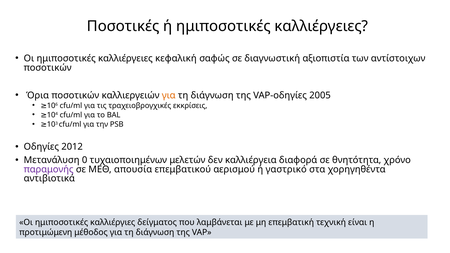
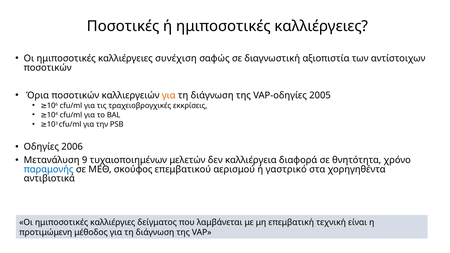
κεφαλική: κεφαλική -> συνέχιση (176, 59)
2012: 2012 -> 2006 (72, 147)
0: 0 -> 9 (85, 160)
παραμονής colour: purple -> blue (49, 169)
απουσία: απουσία -> σκούφος (133, 169)
